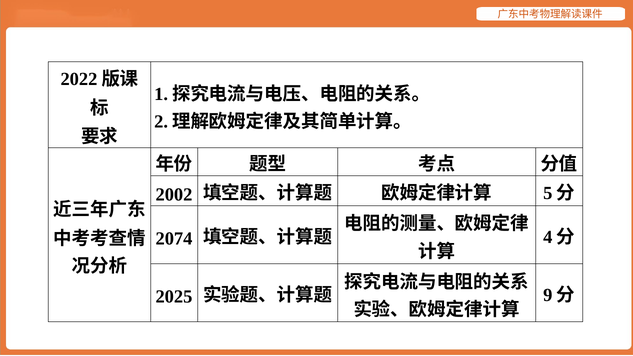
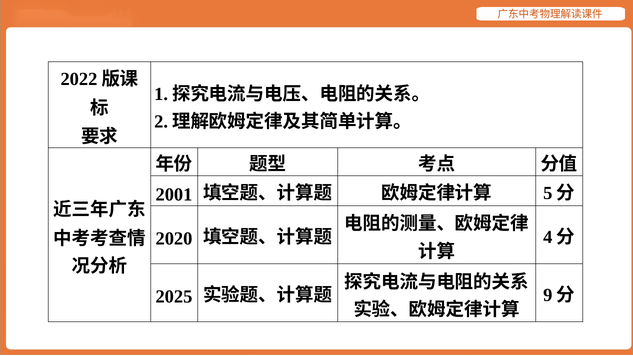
2002: 2002 -> 2001 (174, 195)
2074: 2074 -> 2020 (174, 238)
